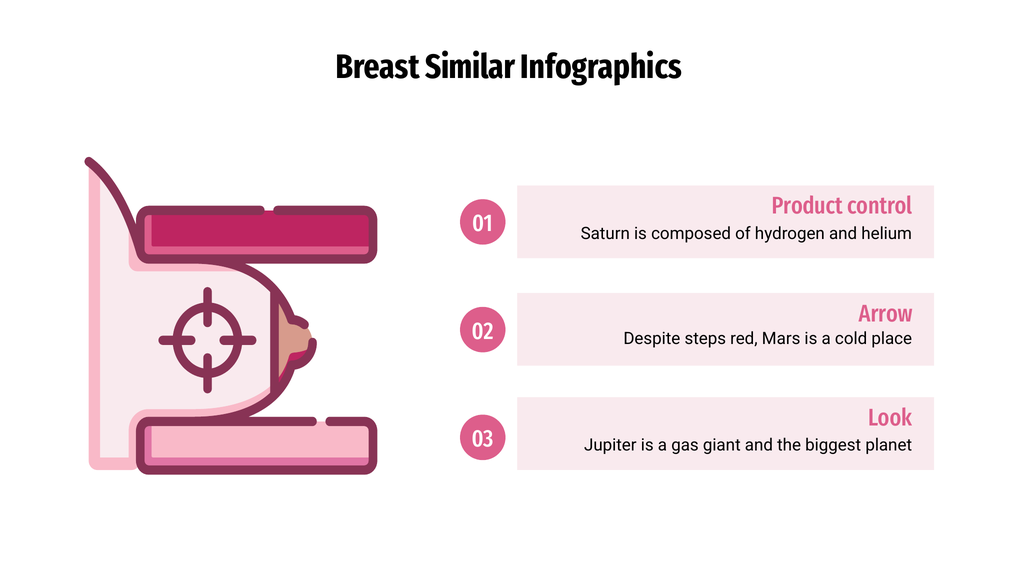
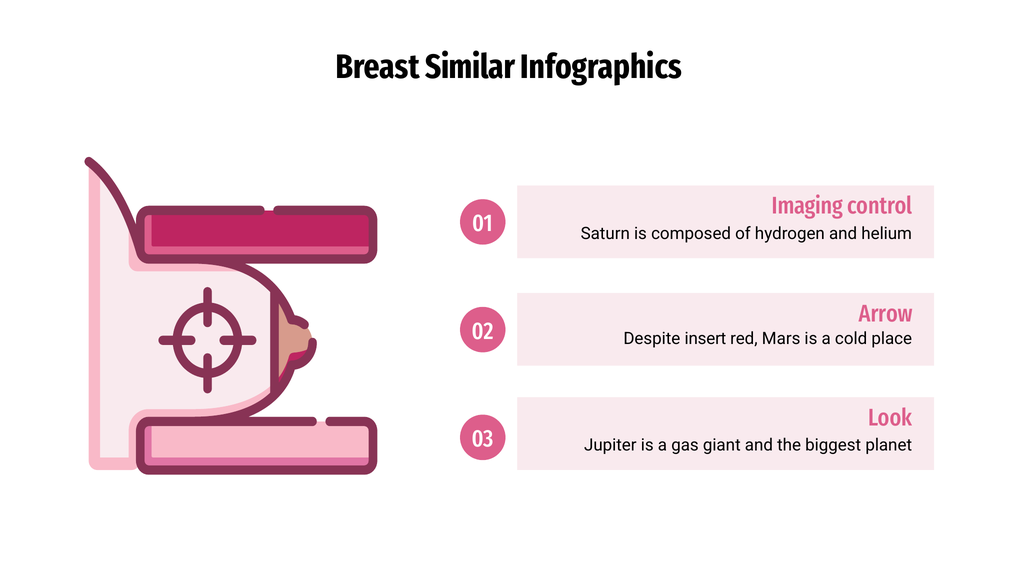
Product: Product -> Imaging (807, 206)
steps: steps -> insert (705, 338)
